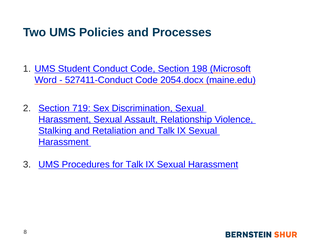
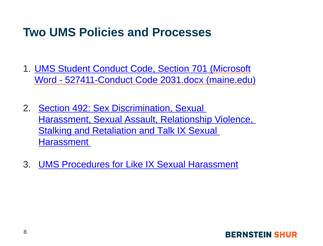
198: 198 -> 701 (200, 69)
2054.docx: 2054.docx -> 2031.docx (182, 80)
719: 719 -> 492 (81, 108)
for Talk: Talk -> Like (134, 165)
